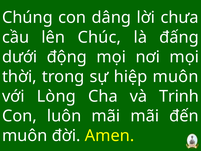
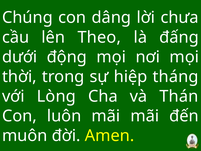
Chúc: Chúc -> Theo (99, 37)
hiệp muôn: muôn -> tháng (176, 77)
Trinh: Trinh -> Thán (179, 96)
